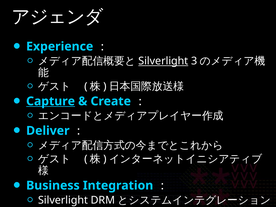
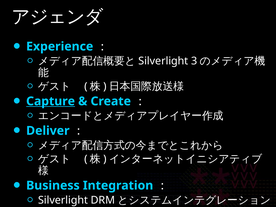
Silverlight underline: present -> none (163, 61)
